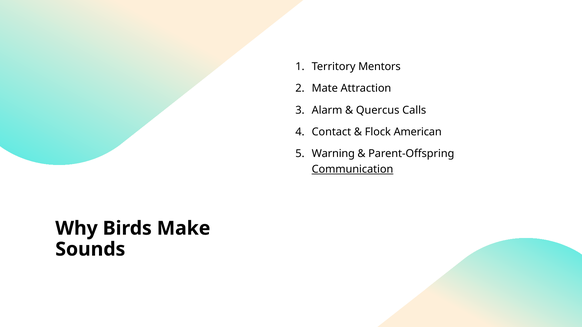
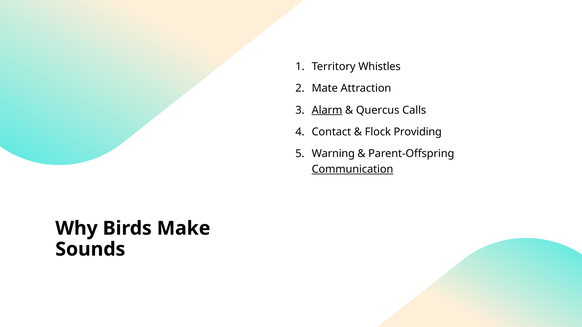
Mentors: Mentors -> Whistles (379, 67)
Alarm underline: none -> present (327, 110)
American: American -> Providing (418, 132)
